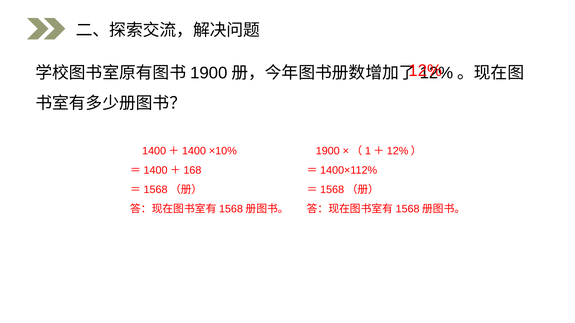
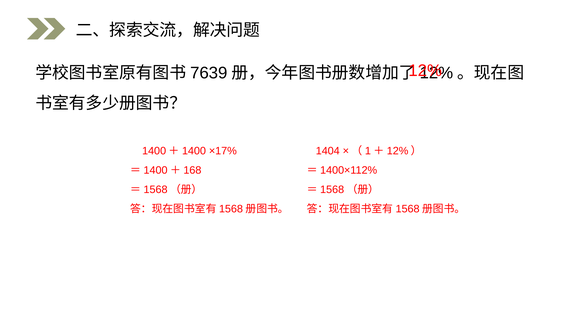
1900: 1900 -> 7639 (209, 73)
×10%: ×10% -> ×17% (223, 151)
1900: 1900 -> 1404 (328, 151)
